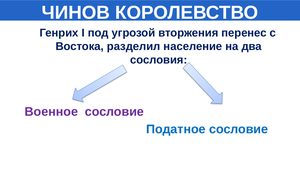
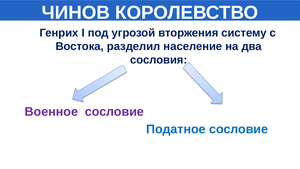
перенес: перенес -> систему (244, 33)
